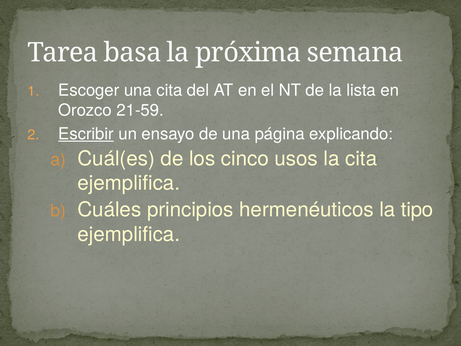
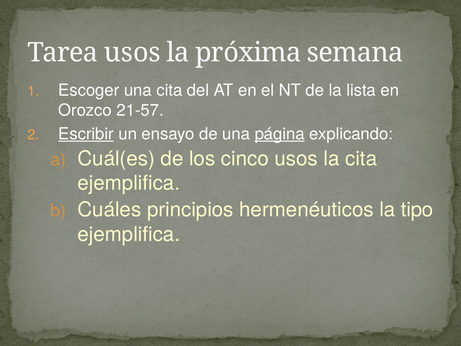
Tarea basa: basa -> usos (132, 53)
21-59: 21-59 -> 21-57 (140, 110)
página underline: none -> present (280, 134)
